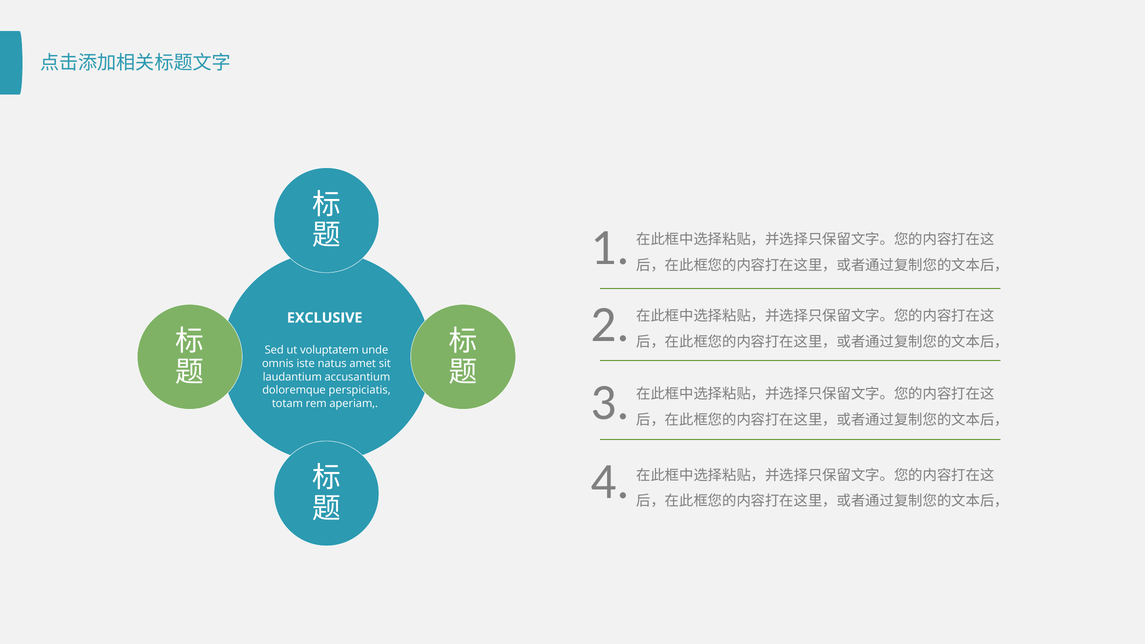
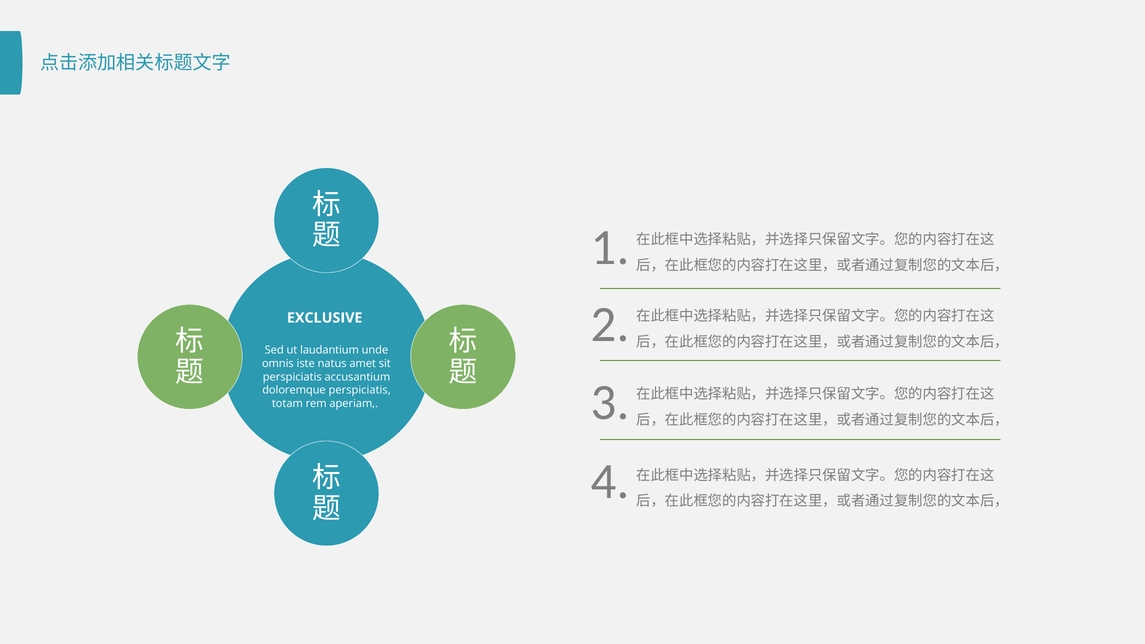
voluptatem: voluptatem -> laudantium (330, 350)
laudantium: laudantium -> perspiciatis (292, 377)
